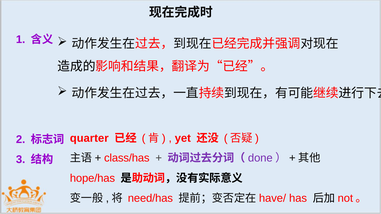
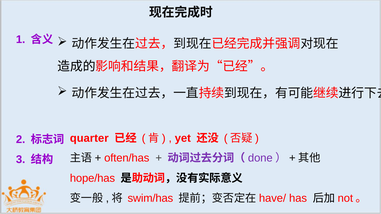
class/has: class/has -> often/has (127, 158)
need/has: need/has -> swim/has (150, 198)
